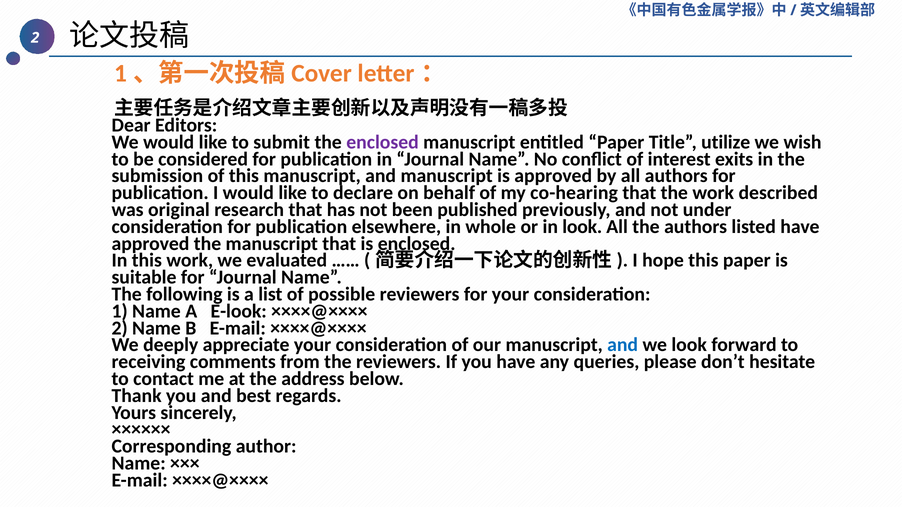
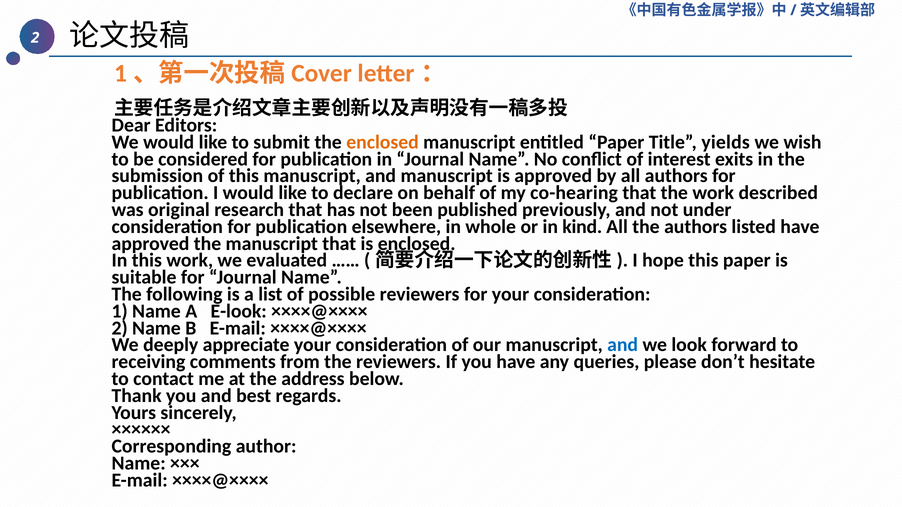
enclosed colour: purple -> orange (383, 142)
utilize: utilize -> yields (726, 142)
in look: look -> kind (582, 227)
